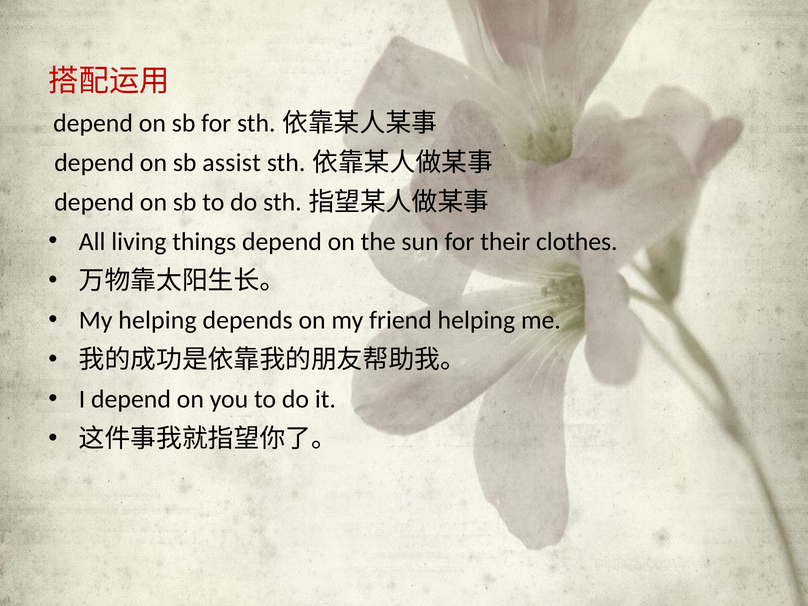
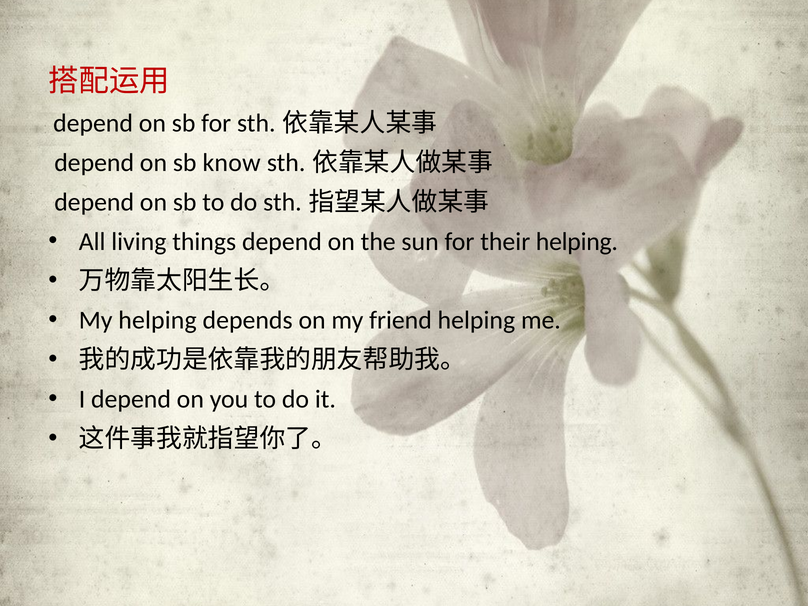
assist: assist -> know (232, 163)
their clothes: clothes -> helping (577, 241)
